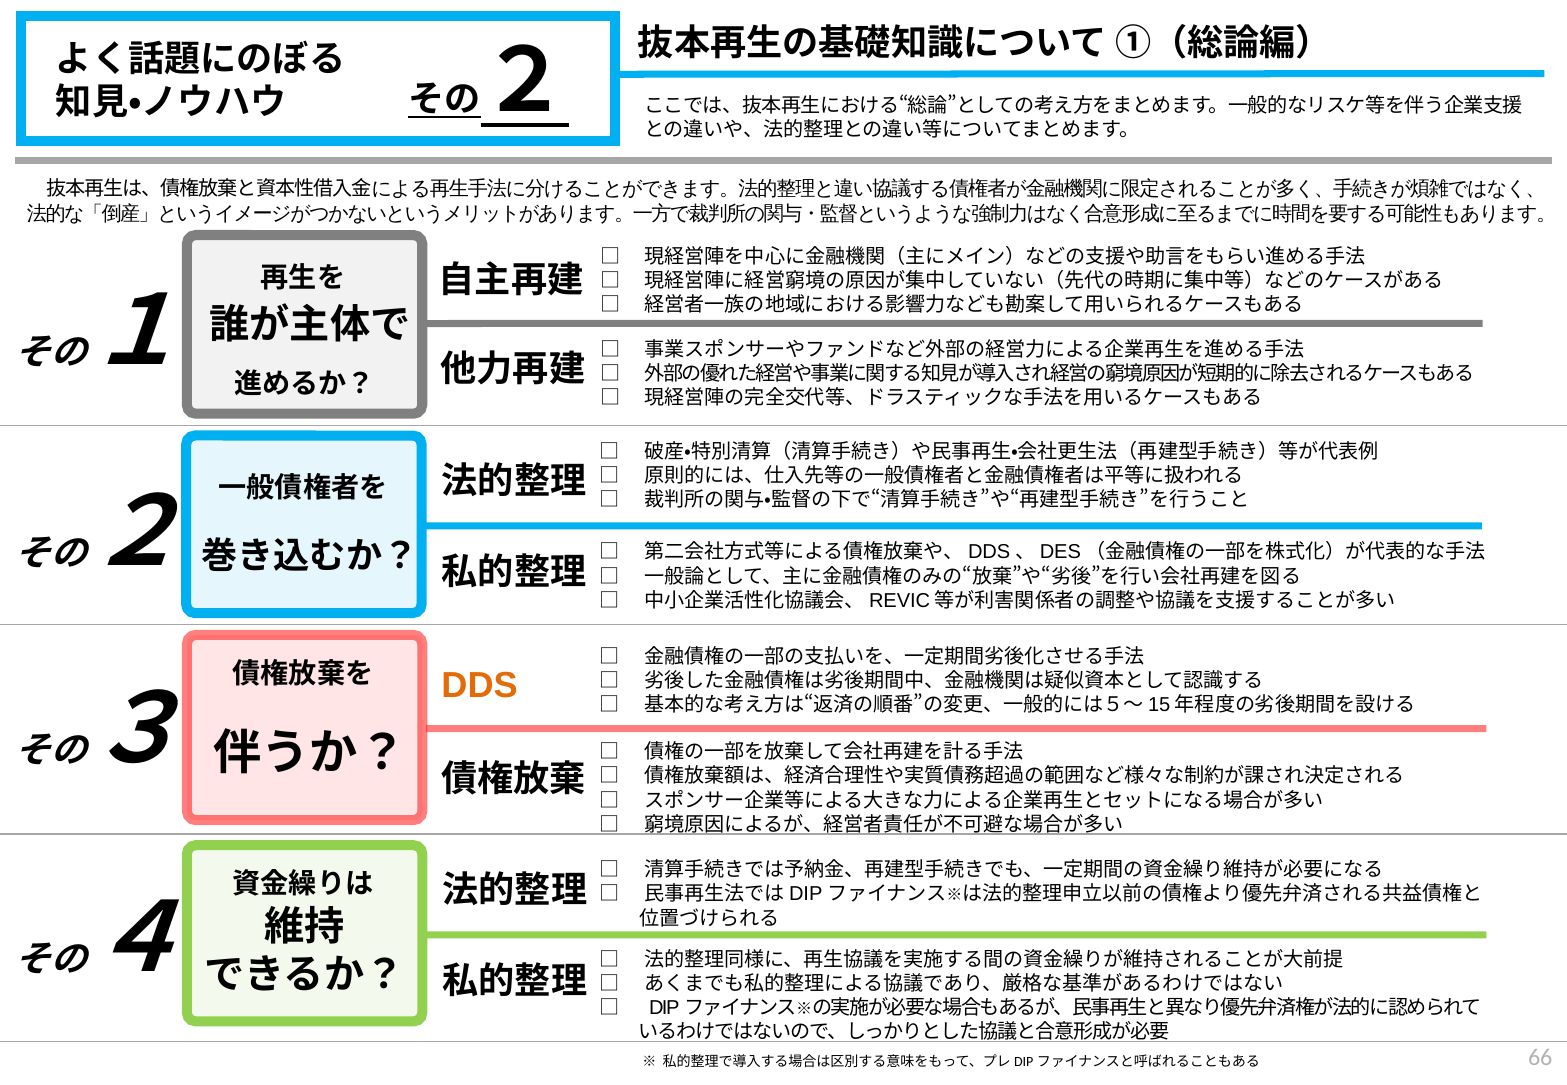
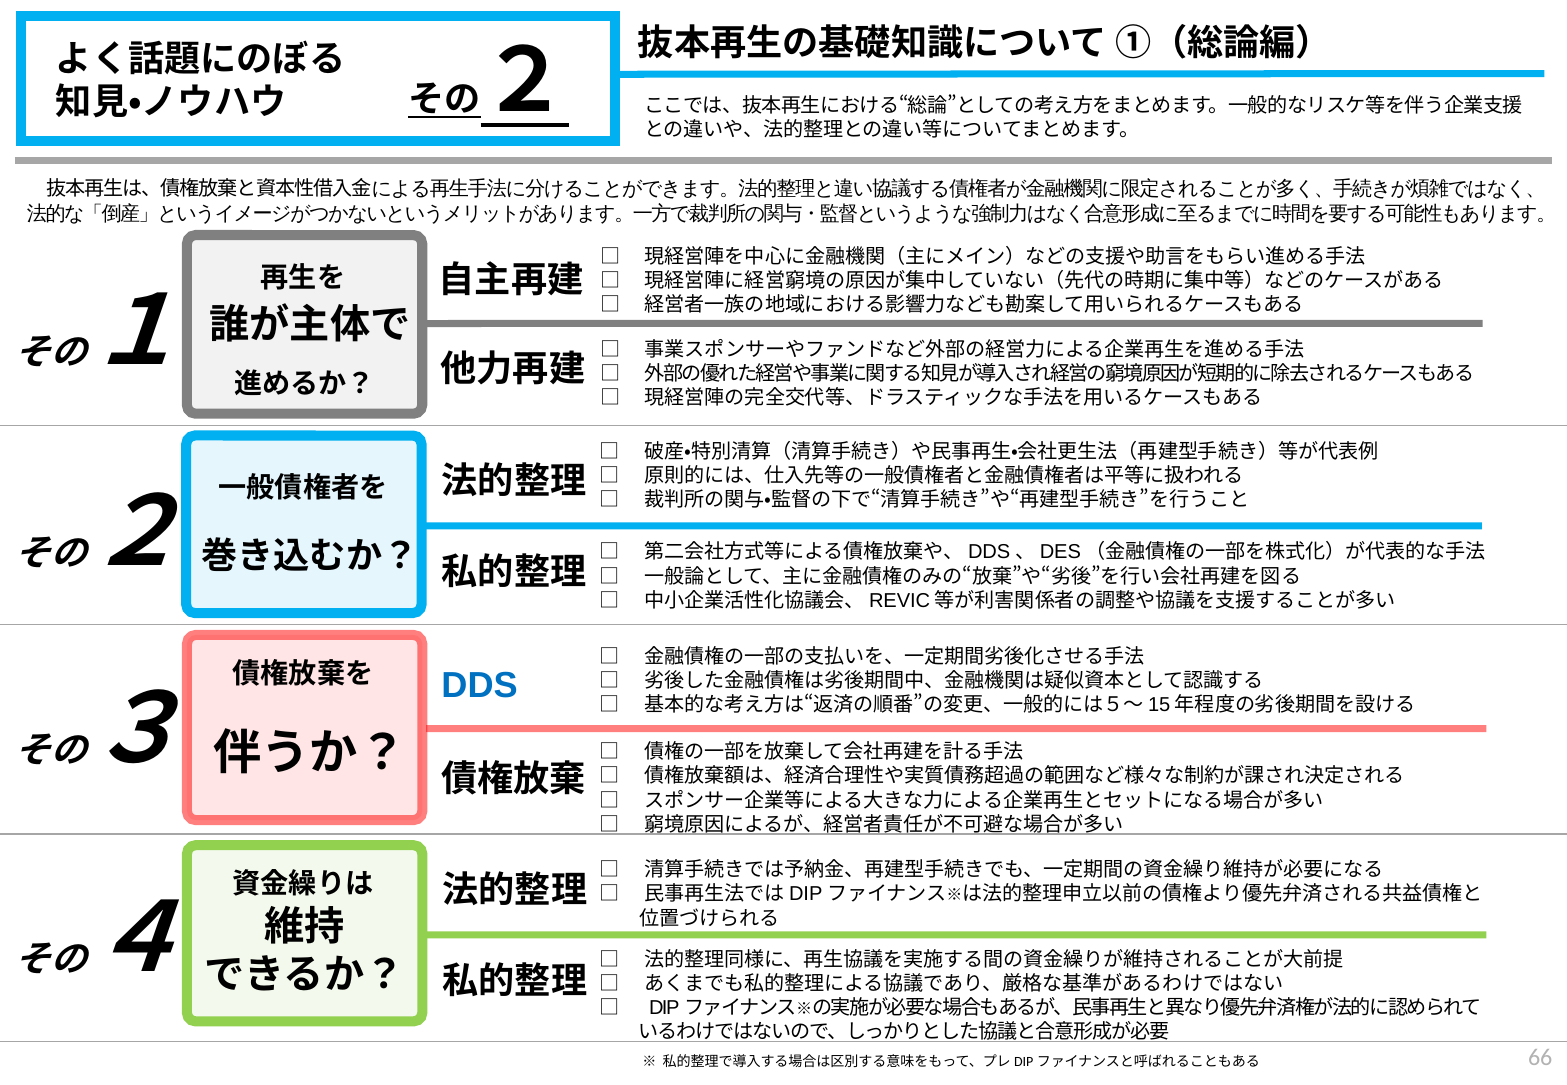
DDS colour: orange -> blue (480, 685)
